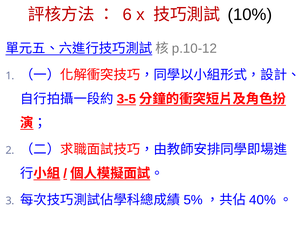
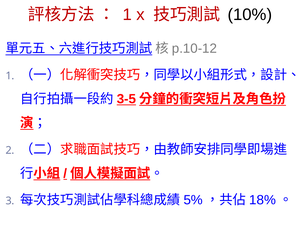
6: 6 -> 1 (127, 15)
40%: 40% -> 18% (263, 200)
